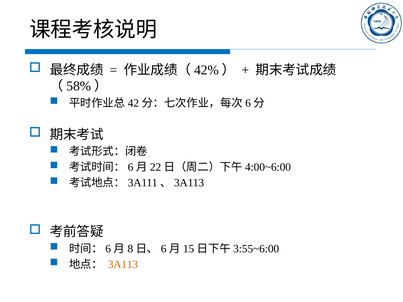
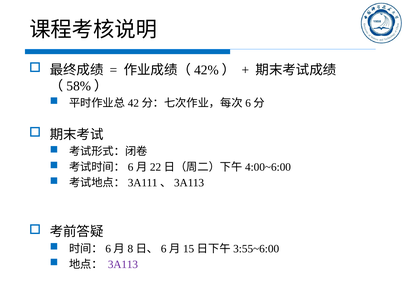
3A113 colour: orange -> purple (123, 265)
